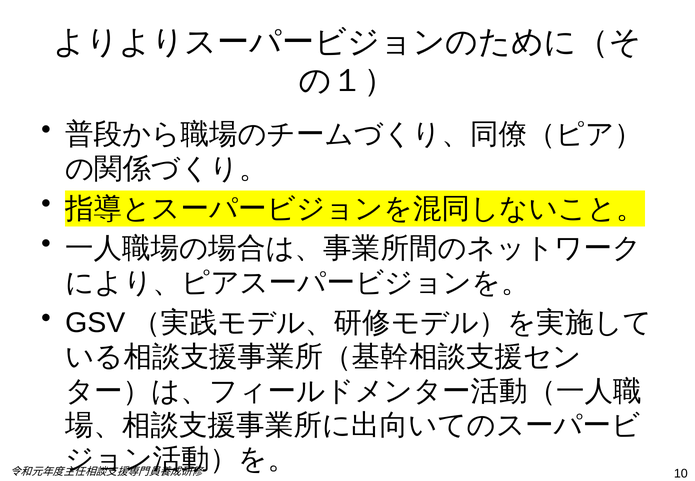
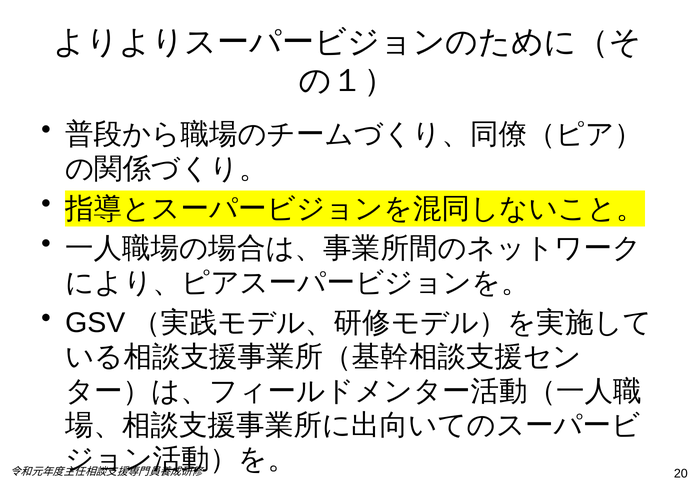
10: 10 -> 20 (681, 474)
